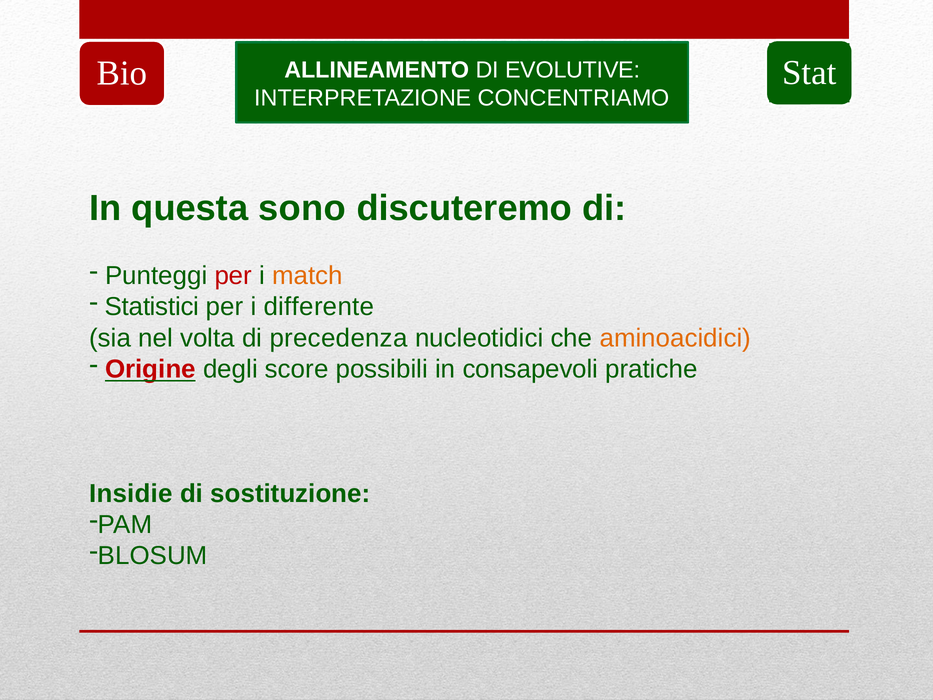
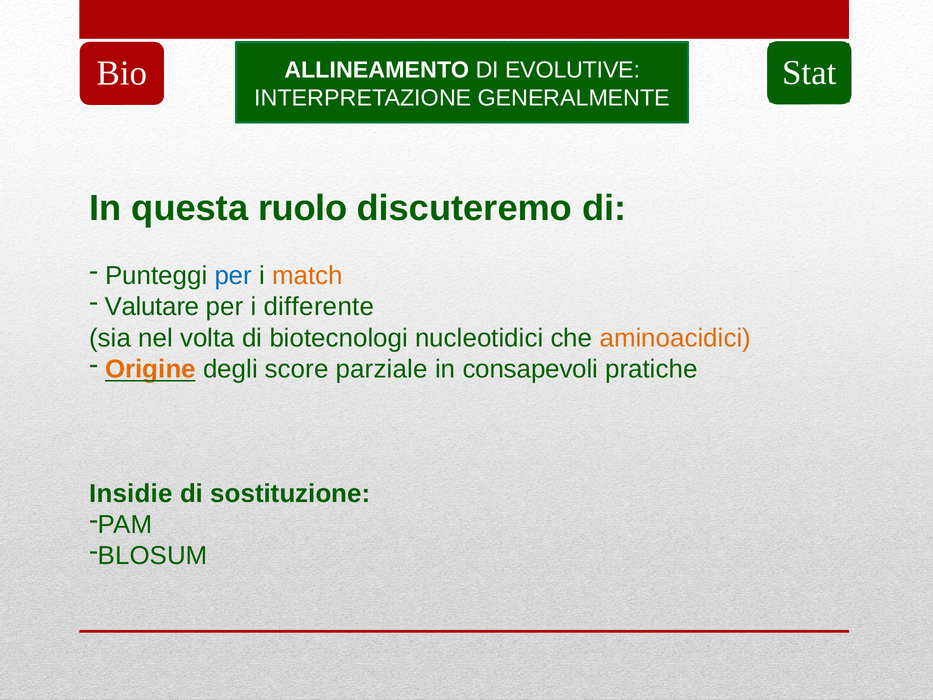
CONCENTRIAMO: CONCENTRIAMO -> GENERALMENTE (574, 98)
sono: sono -> ruolo (303, 208)
per colour: red -> blue (233, 276)
Statistici: Statistici -> Valutare (152, 307)
precedenza: precedenza -> biotecnologi (339, 338)
Origine colour: red -> orange (150, 369)
possibili: possibili -> parziale (382, 369)
